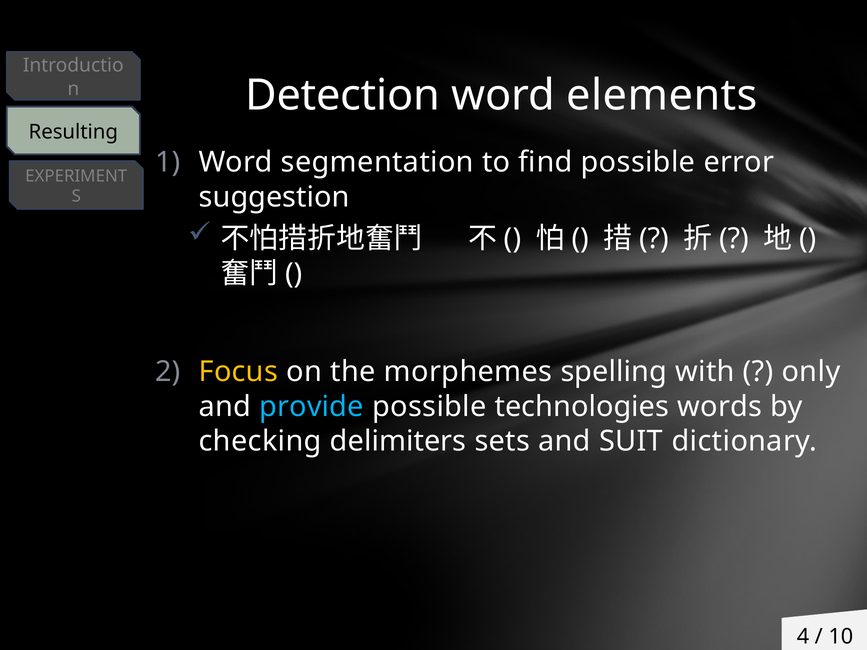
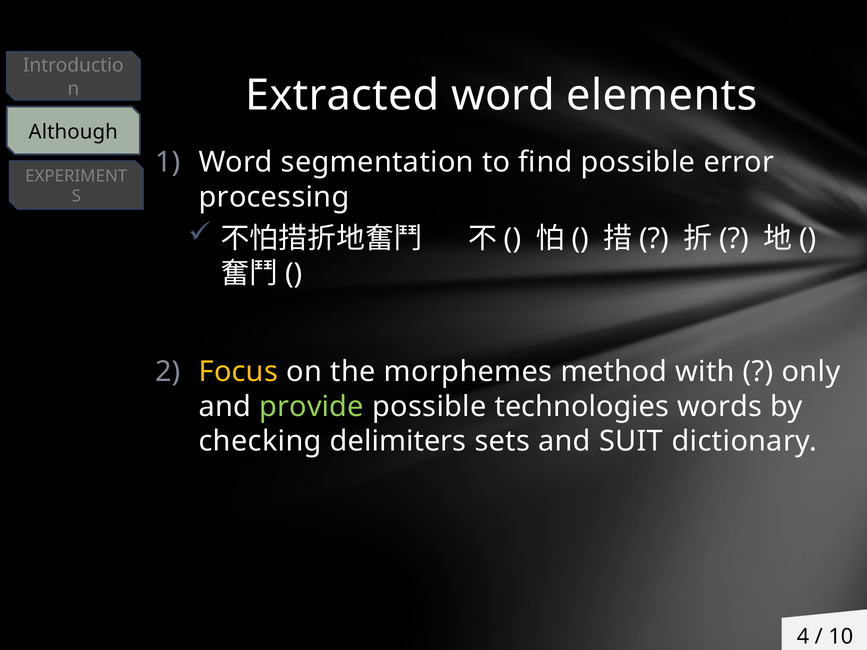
Detection: Detection -> Extracted (342, 95)
Resulting: Resulting -> Although (73, 132)
suggestion: suggestion -> processing (274, 197)
spelling: spelling -> method (614, 372)
provide colour: light blue -> light green (312, 407)
